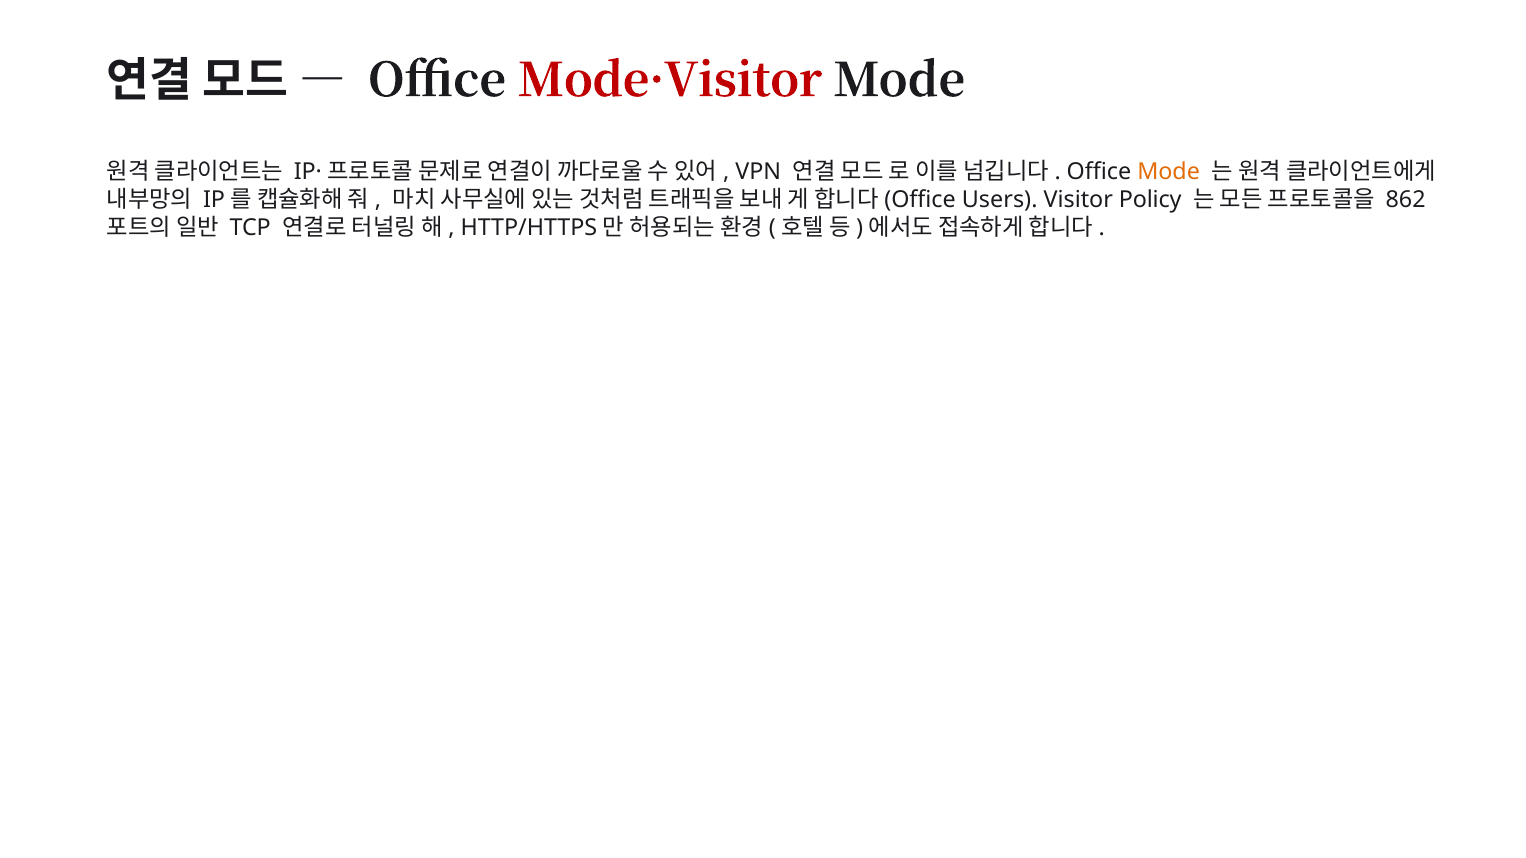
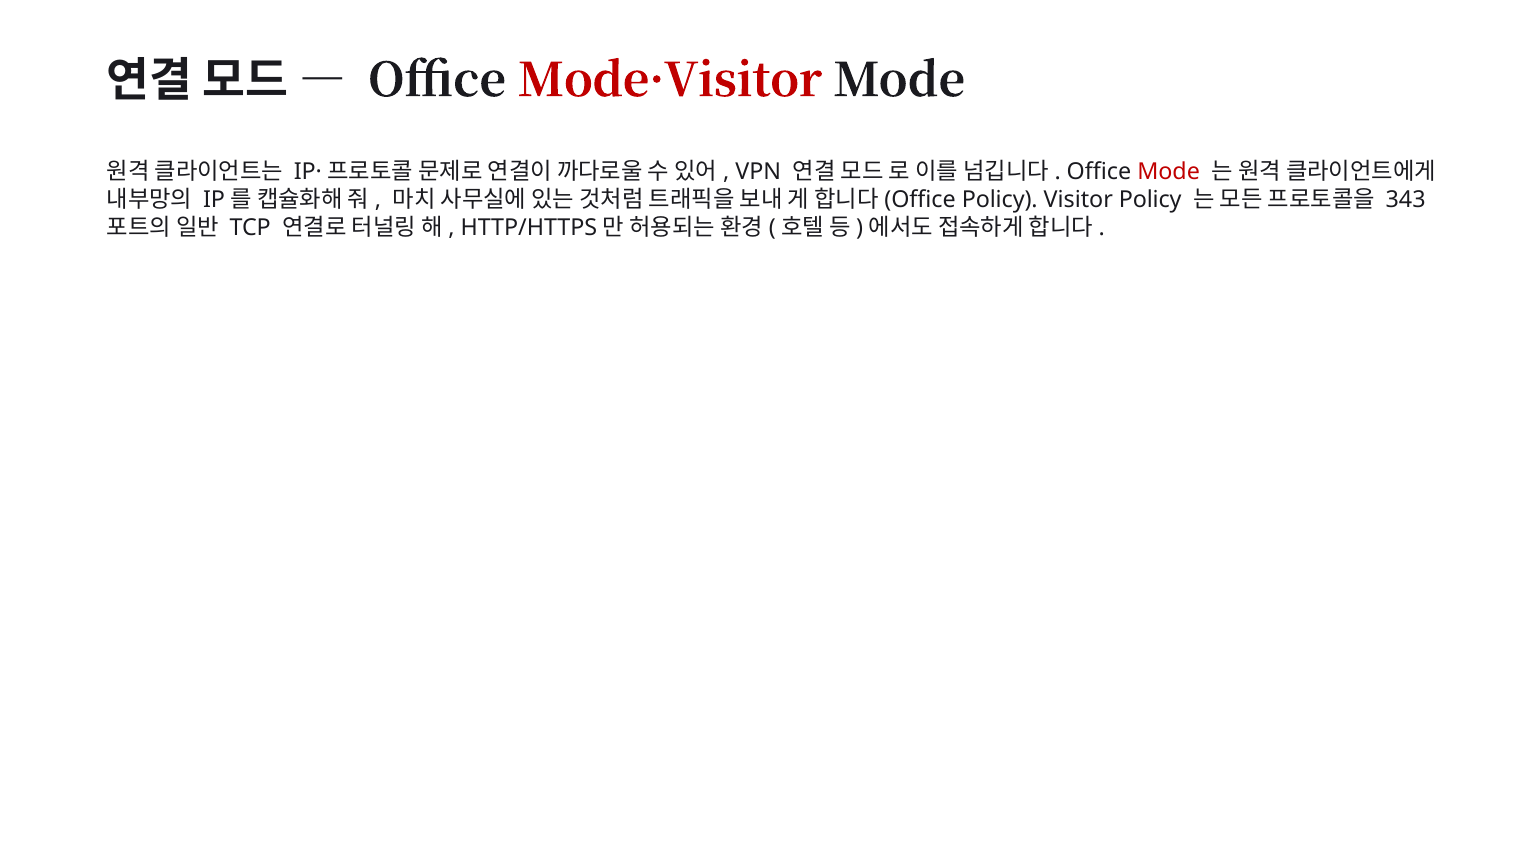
Mode colour: orange -> red (1169, 172)
Office Users: Users -> Policy (1000, 200)
862: 862 -> 343 (1406, 200)
